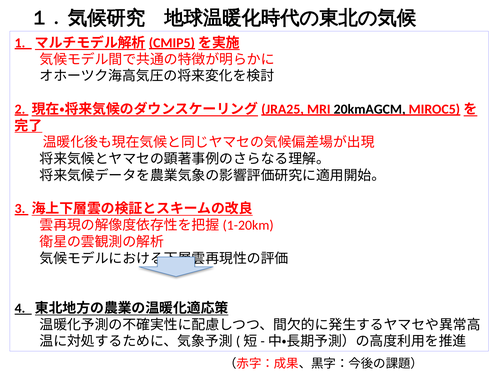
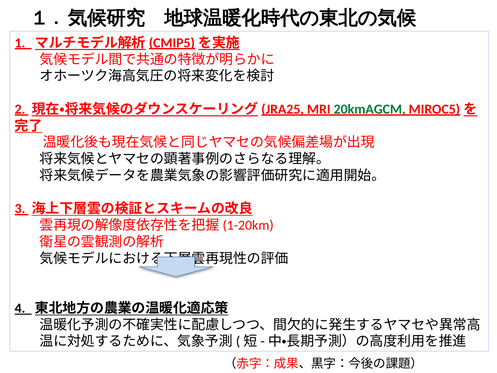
20kmAGCM colour: black -> green (370, 109)
